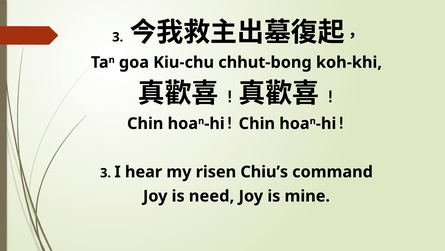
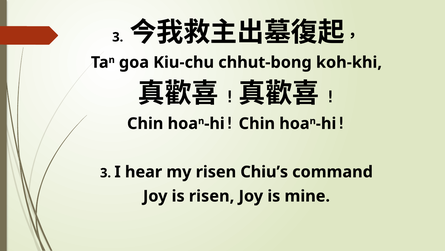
is need: need -> risen (212, 196)
